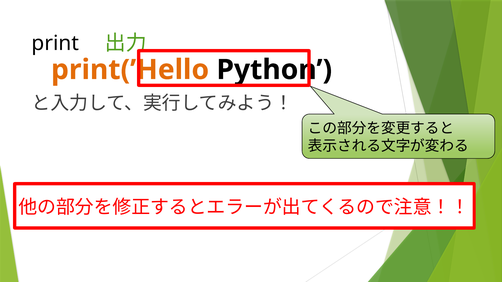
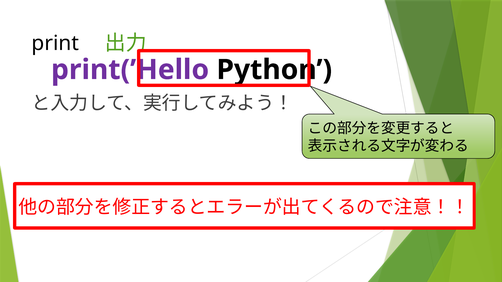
print(’Hello colour: orange -> purple (130, 70)
